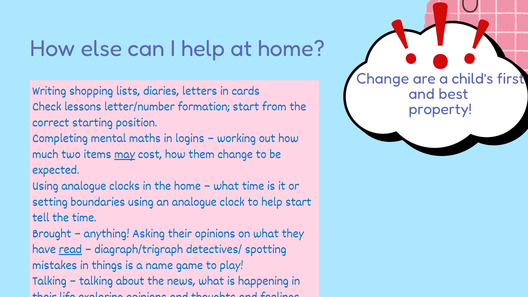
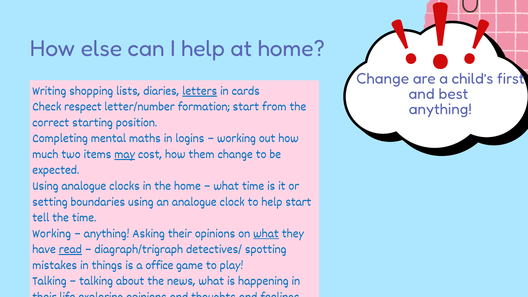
letters underline: none -> present (200, 90)
property: property -> anything (440, 109)
lessons: lessons -> respect (83, 106)
Brought: Brought -> Working (52, 233)
what underline: none -> present (266, 233)
name: name -> office (159, 265)
